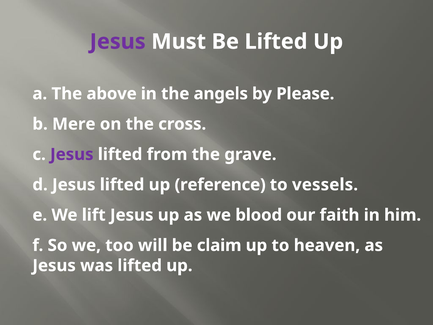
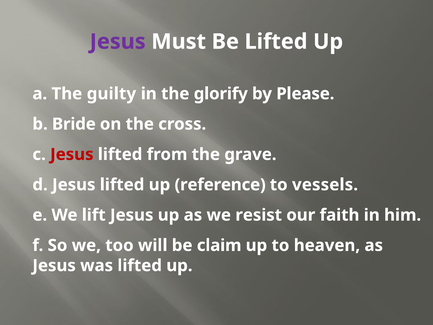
above: above -> guilty (111, 94)
angels: angels -> glorify (221, 94)
Mere: Mere -> Bride (74, 124)
Jesus colour: purple -> red (72, 154)
blood: blood -> resist (259, 215)
